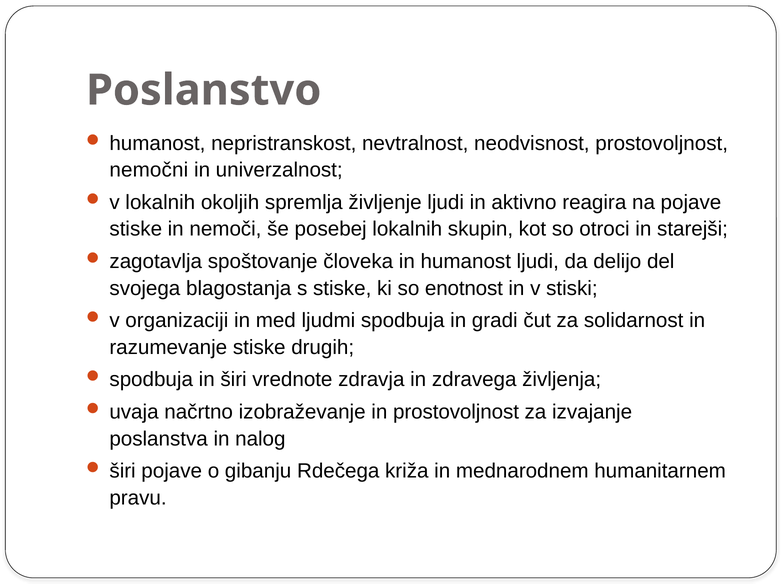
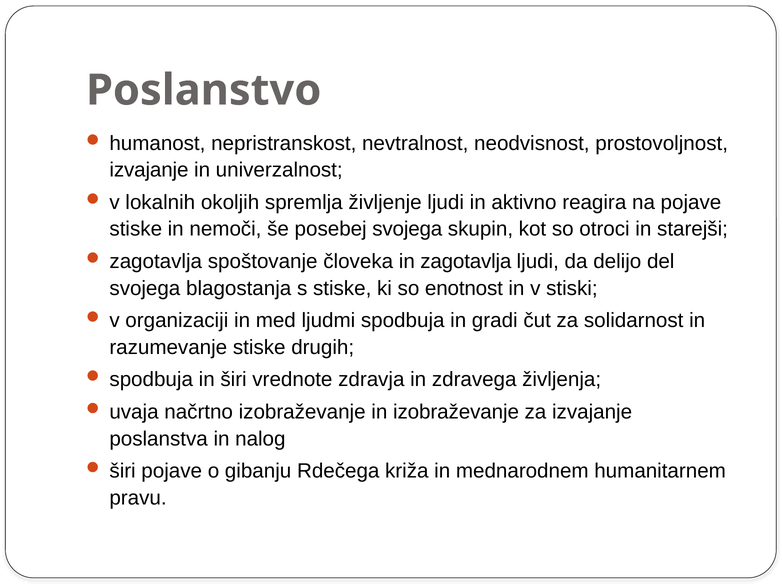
nemočni: nemočni -> izvajanje (149, 170)
posebej lokalnih: lokalnih -> svojega (407, 229)
in humanost: humanost -> zagotavlja (466, 262)
in prostovoljnost: prostovoljnost -> izobraževanje (456, 412)
